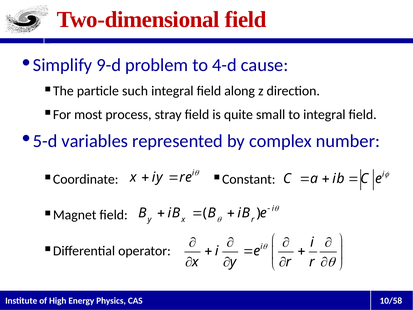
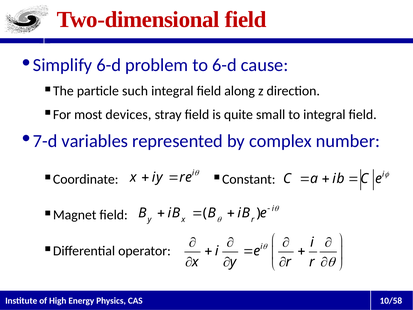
Simplify 9-d: 9-d -> 6-d (109, 65)
to 4-d: 4-d -> 6-d (224, 65)
process: process -> devices (128, 114)
5-d: 5-d -> 7-d (45, 141)
